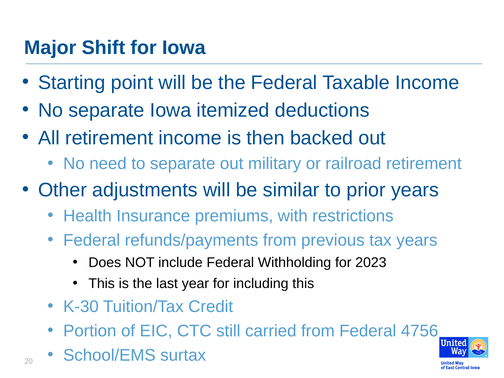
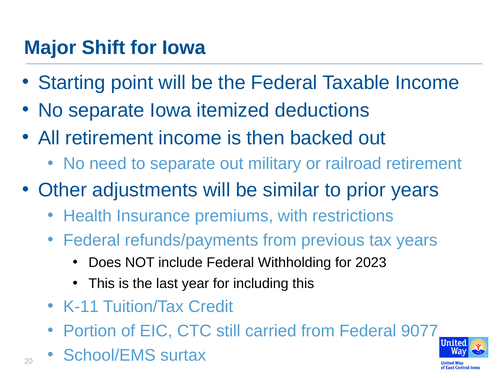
K-30: K-30 -> K-11 (81, 307)
4756: 4756 -> 9077 (420, 331)
